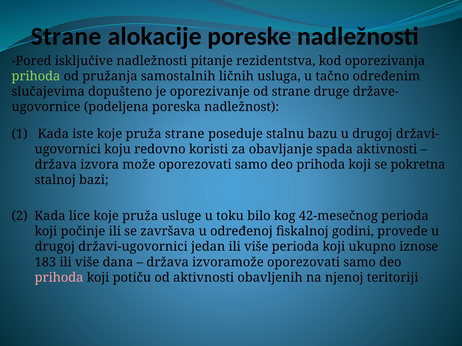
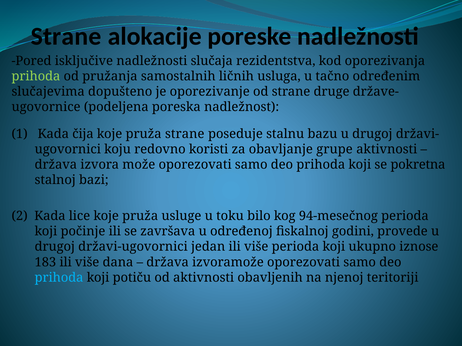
pitanje: pitanje -> slučaja (212, 61)
iste: iste -> čija (83, 134)
spada: spada -> grupe (335, 150)
42-mesečnog: 42-mesečnog -> 94-mesečnog (338, 216)
prihoda colour: pink -> light blue (59, 278)
